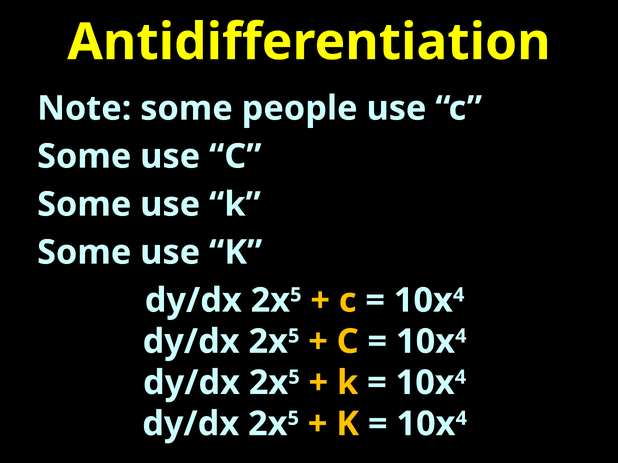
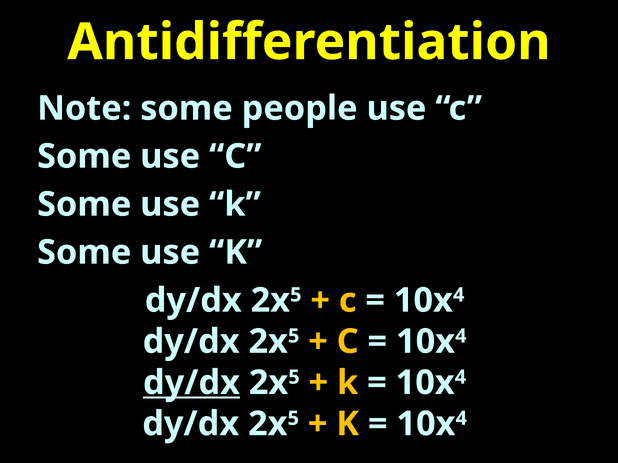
dy/dx underline: none -> present (191, 383)
